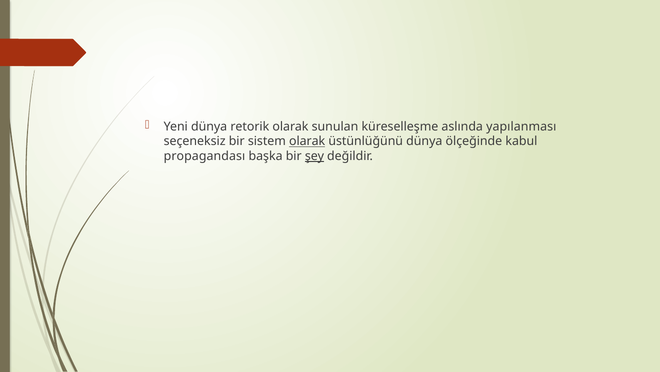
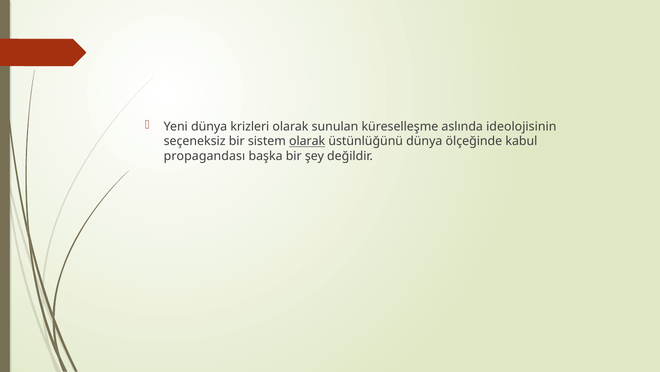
retorik: retorik -> krizleri (250, 126)
yapılanması: yapılanması -> ideolojisinin (521, 126)
şey underline: present -> none (314, 156)
